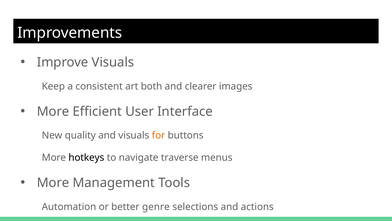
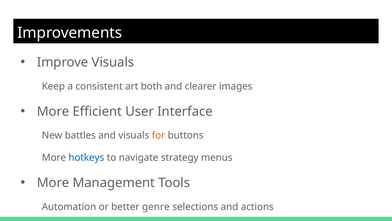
quality: quality -> battles (80, 135)
hotkeys colour: black -> blue (86, 157)
traverse: traverse -> strategy (180, 157)
